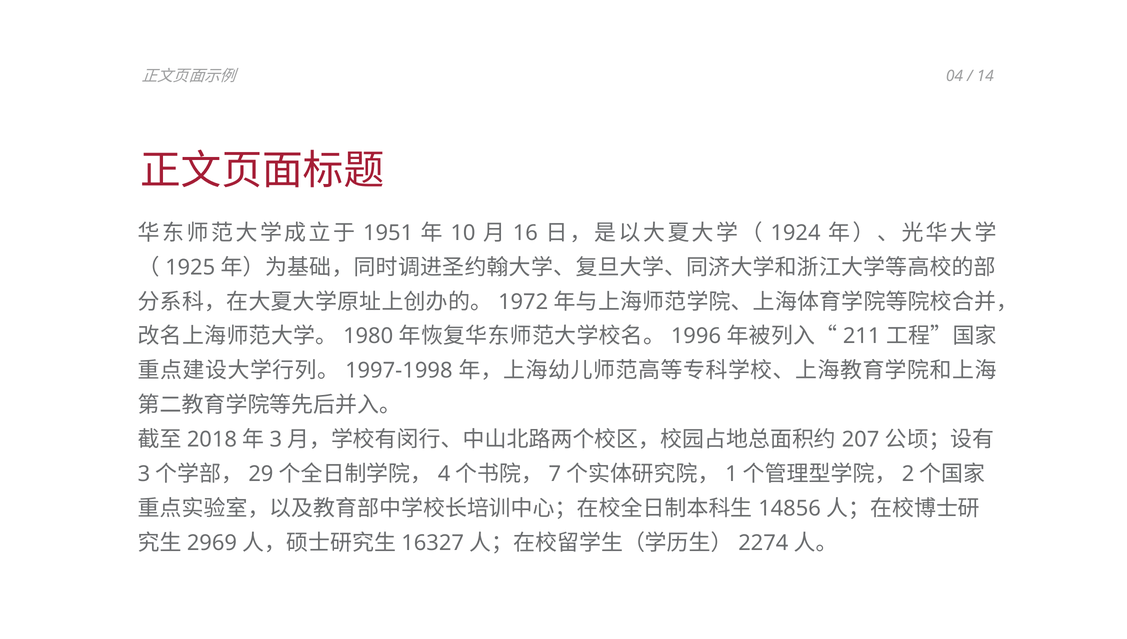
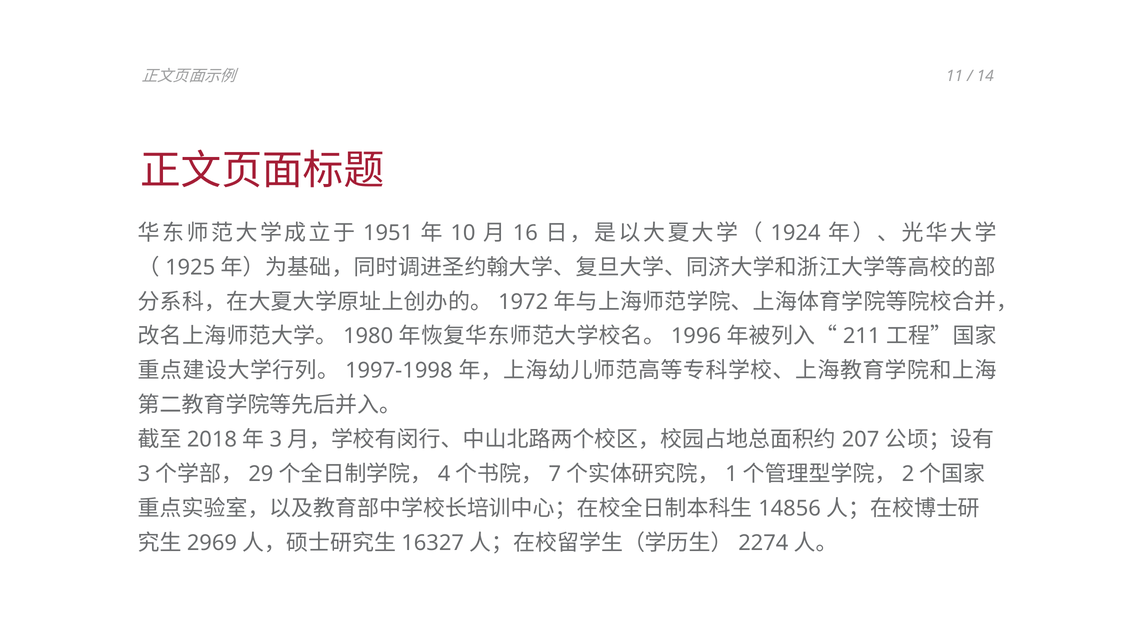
04: 04 -> 11 (954, 76)
